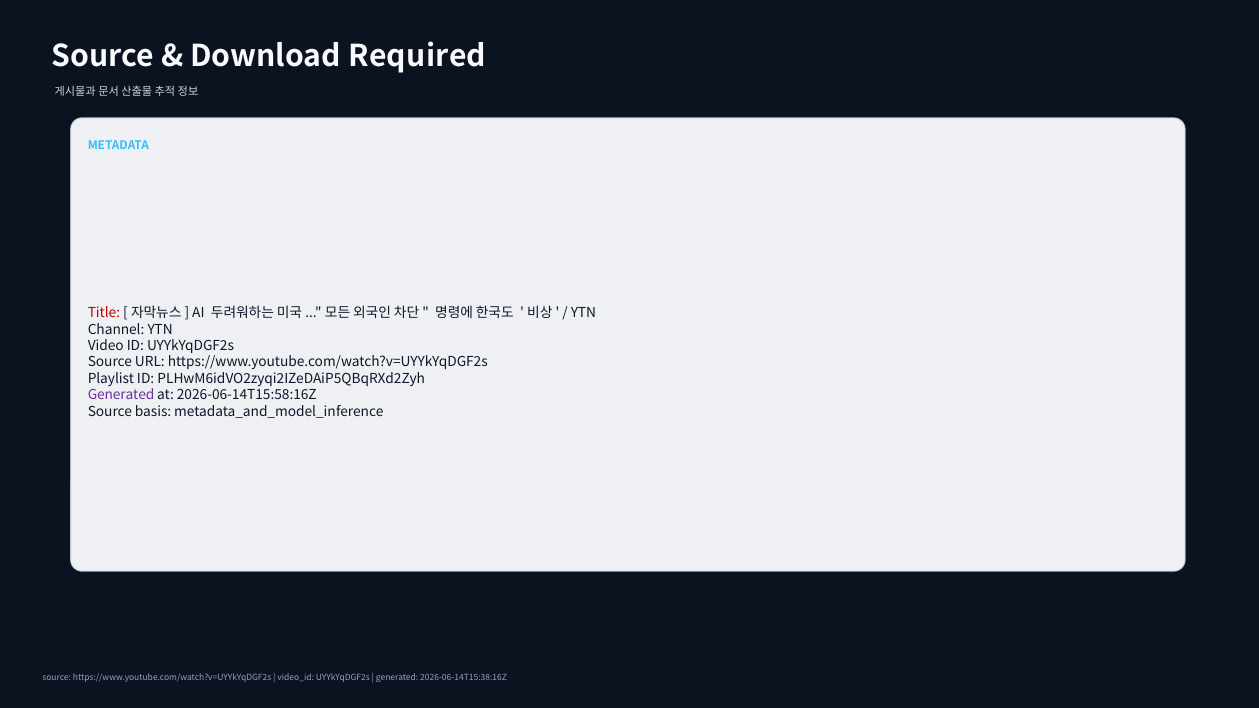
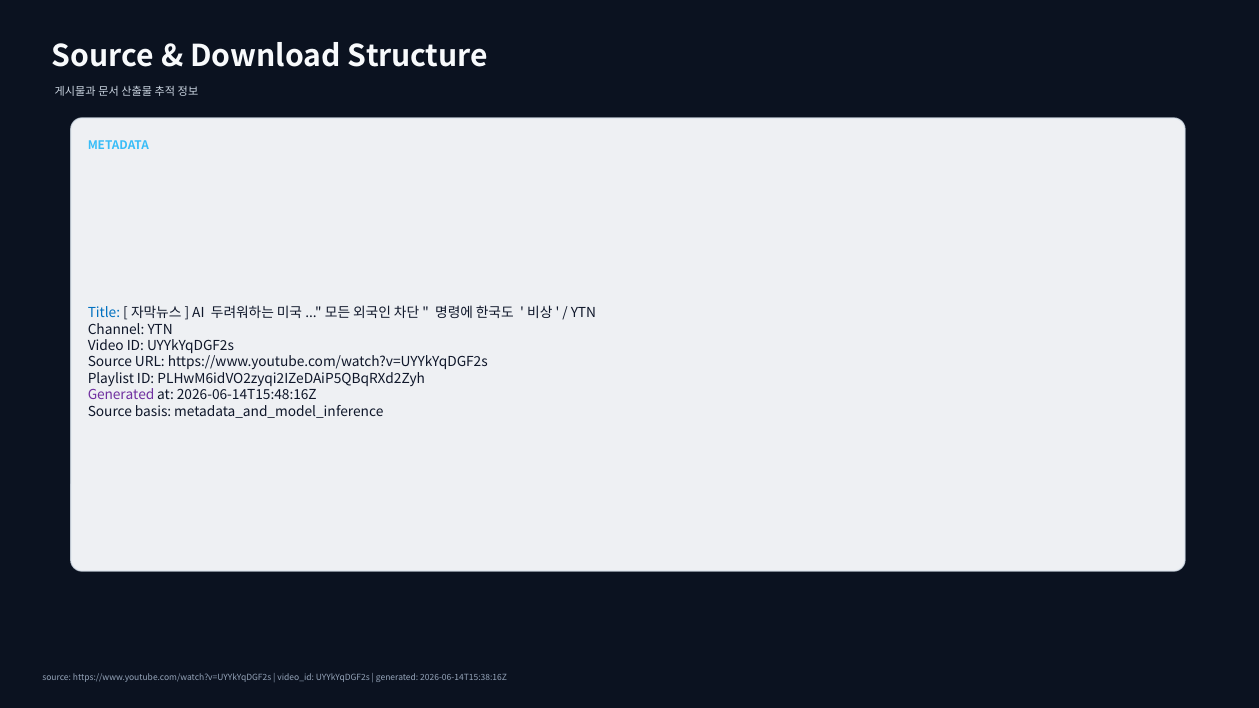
Required: Required -> Structure (418, 56)
Title colour: red -> blue (104, 313)
2026-06-14T15:58:16Z: 2026-06-14T15:58:16Z -> 2026-06-14T15:48:16Z (247, 395)
